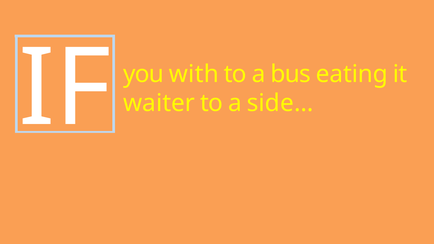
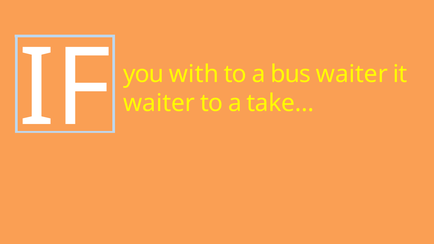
bus eating: eating -> waiter (352, 74)
side…: side… -> take… (280, 103)
